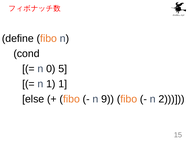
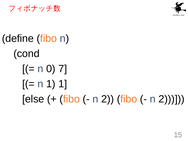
5: 5 -> 7 (63, 69)
9: 9 -> 2 (108, 99)
